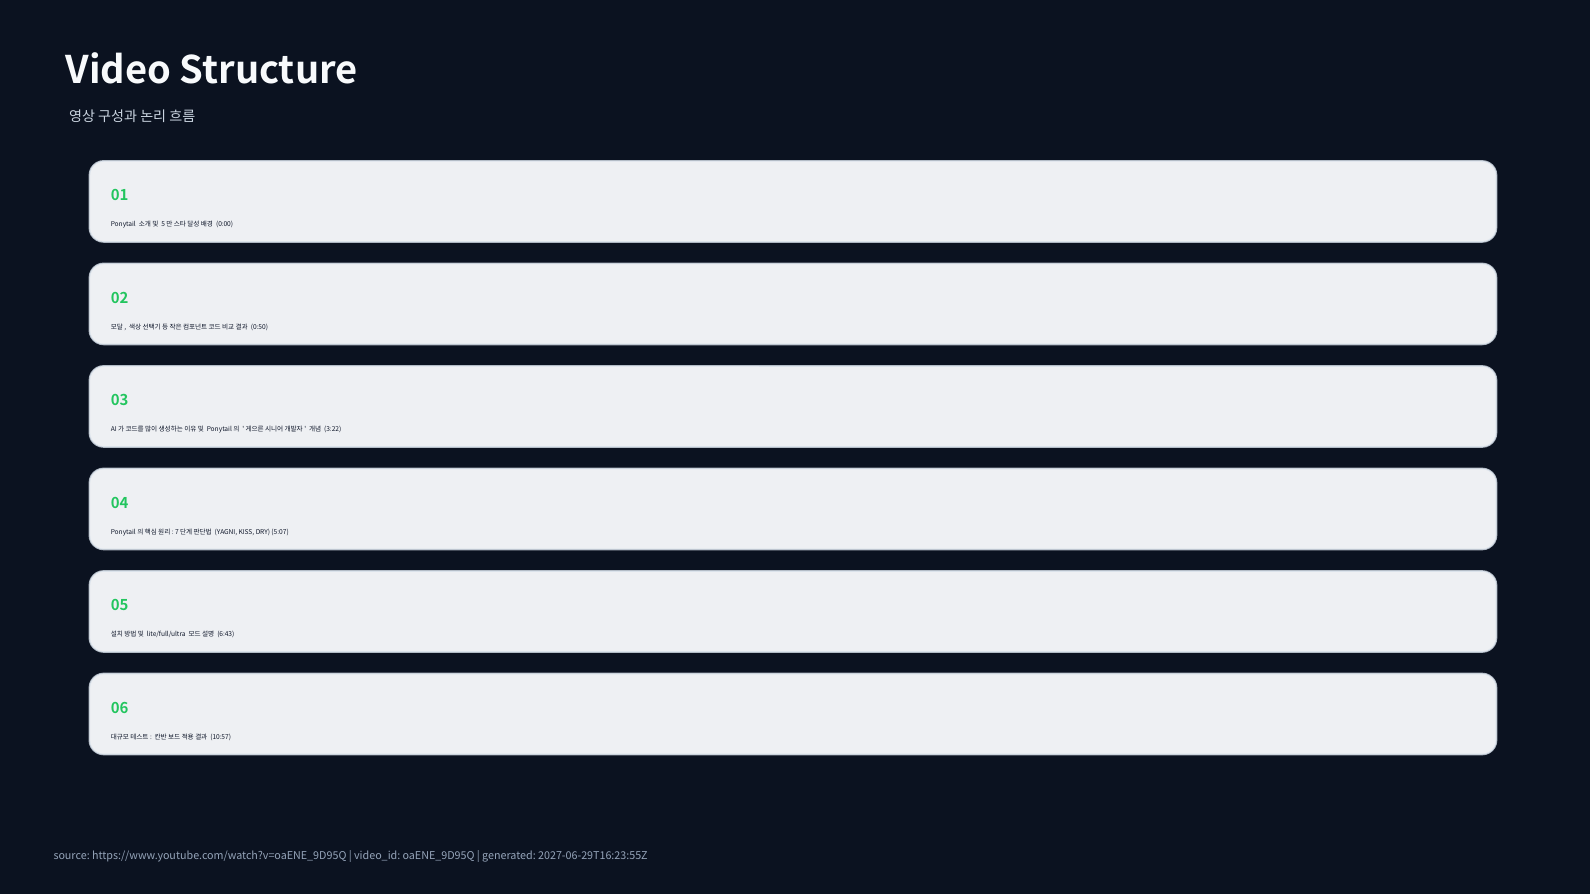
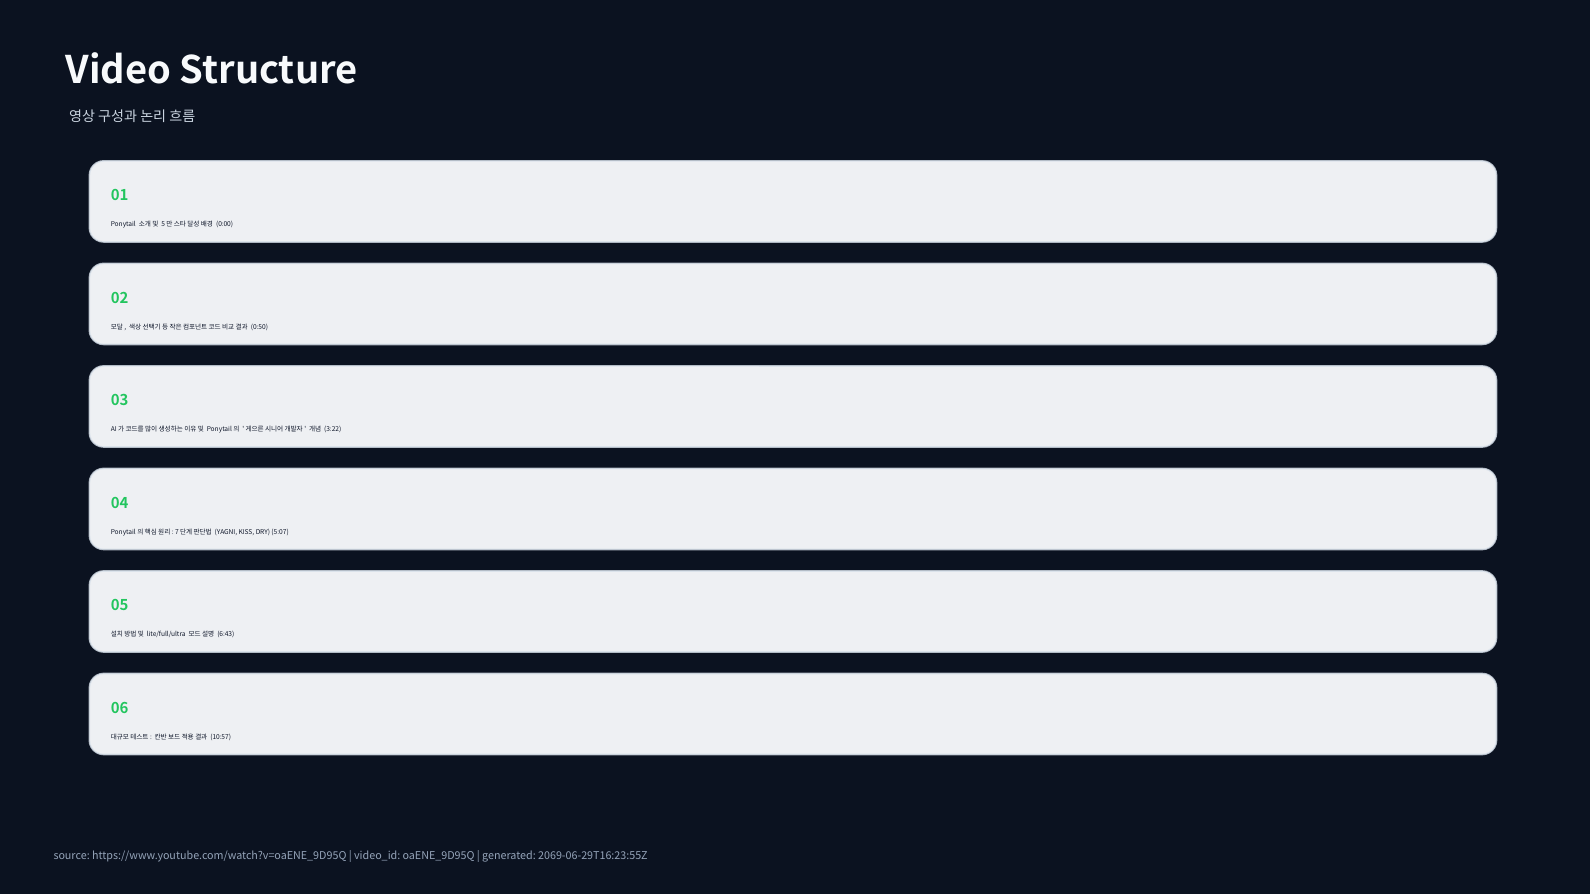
2027-06-29T16:23:55Z: 2027-06-29T16:23:55Z -> 2069-06-29T16:23:55Z (593, 856)
